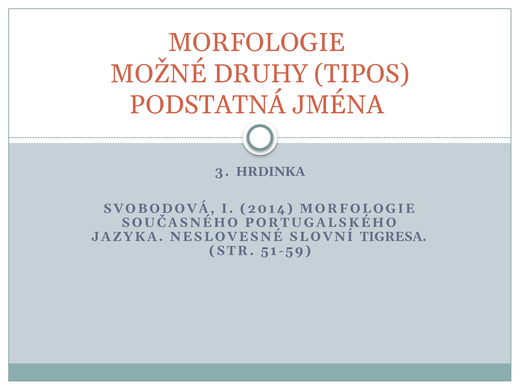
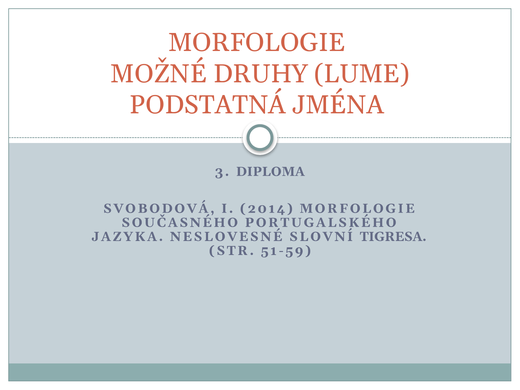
TIPOS: TIPOS -> LUME (362, 74)
HRDINKA: HRDINKA -> DIPLOMA (270, 172)
